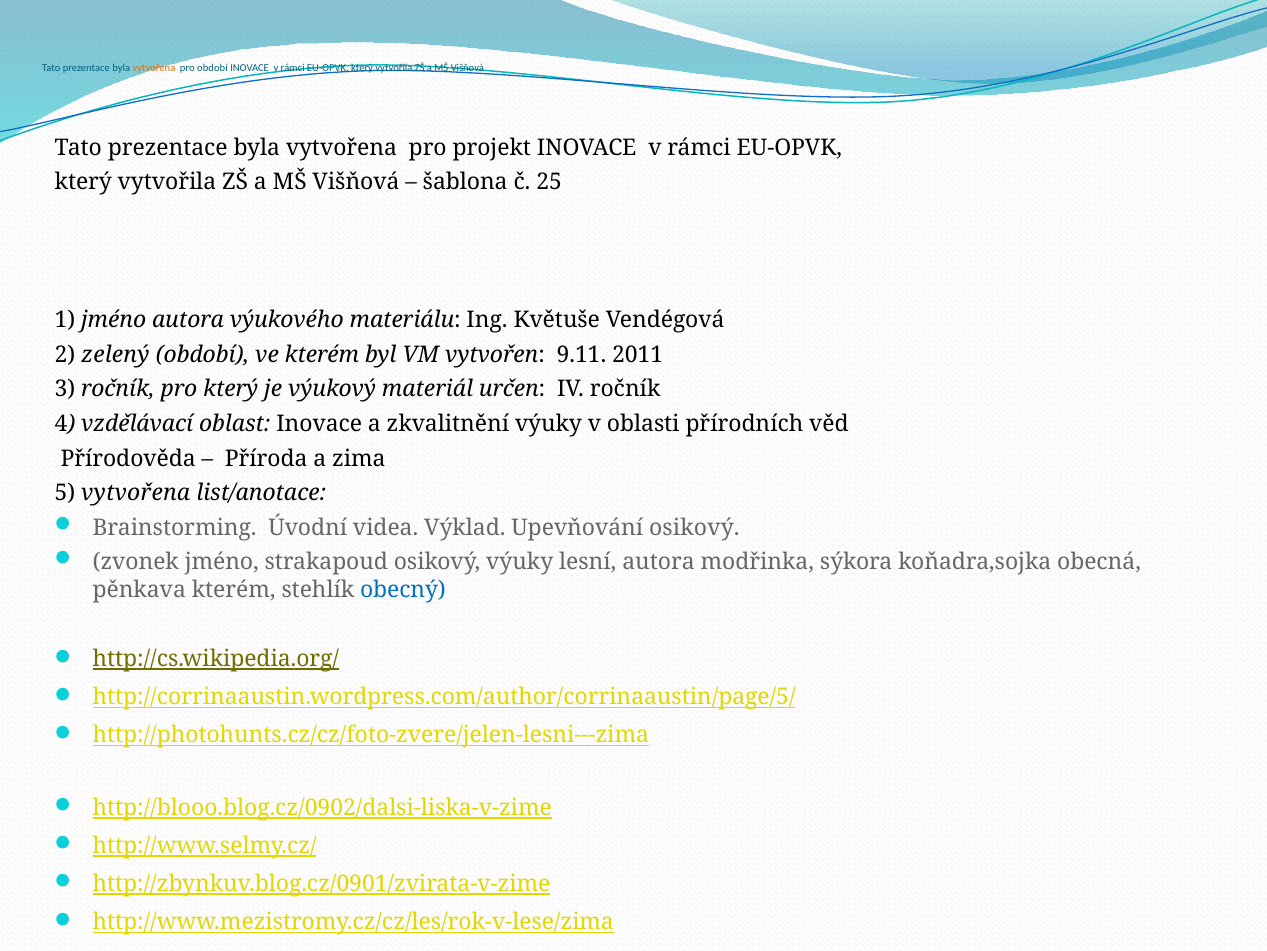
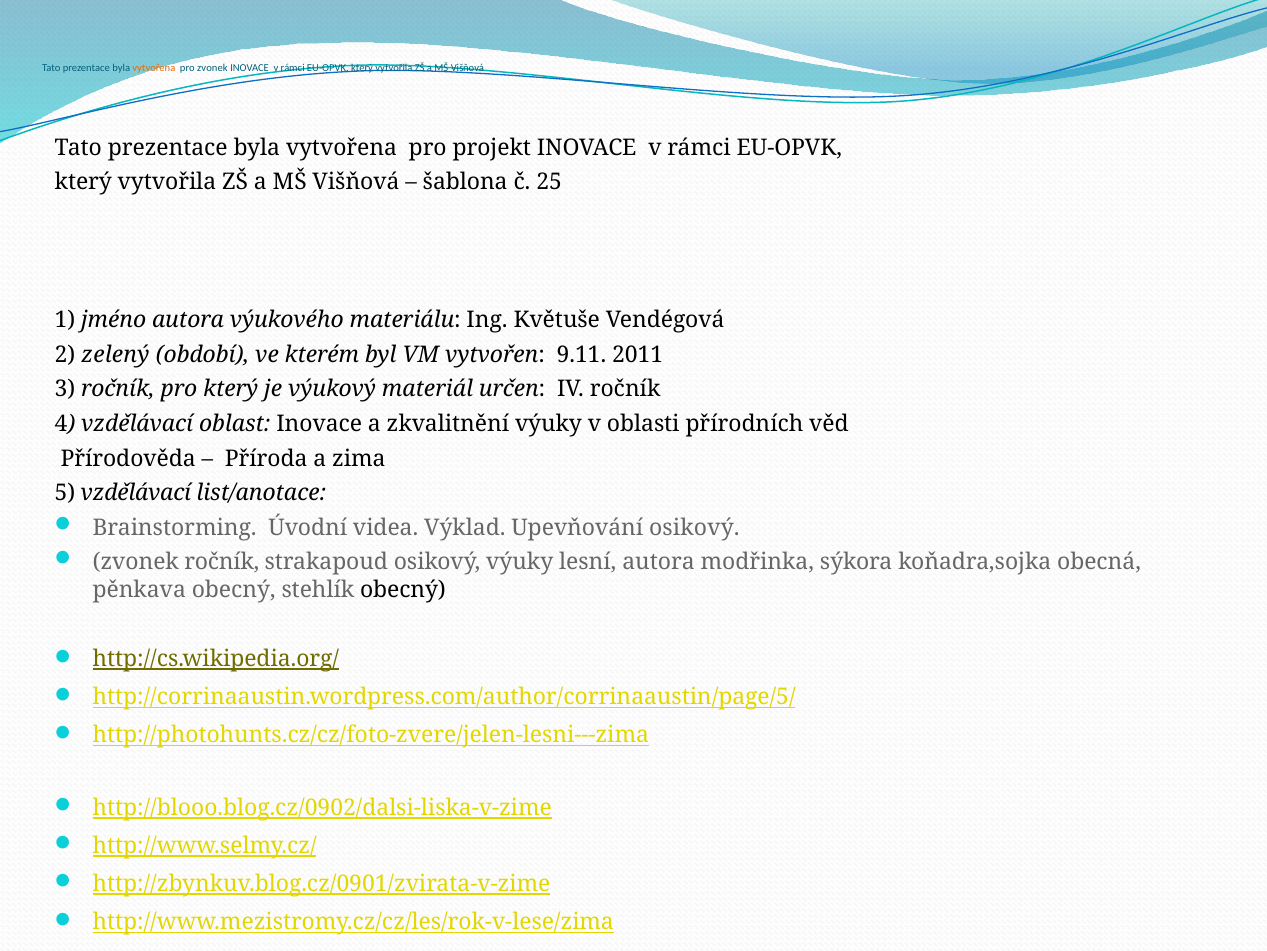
pro období: období -> zvonek (212, 68)
5 vytvořena: vytvořena -> vzdělávací (136, 493)
zvonek jméno: jméno -> ročník (222, 562)
pěnkava kterém: kterém -> obecný (234, 589)
obecný colour: blue -> black (403, 589)
